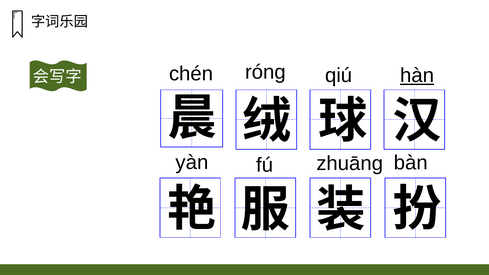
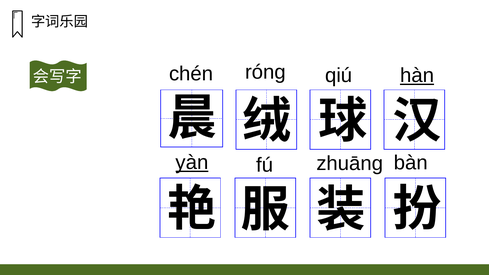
yàn underline: none -> present (192, 162)
